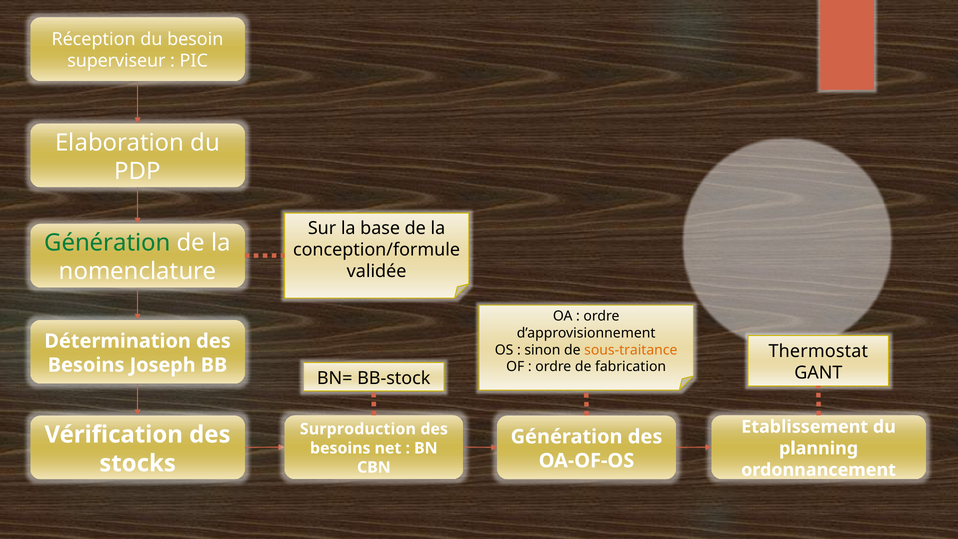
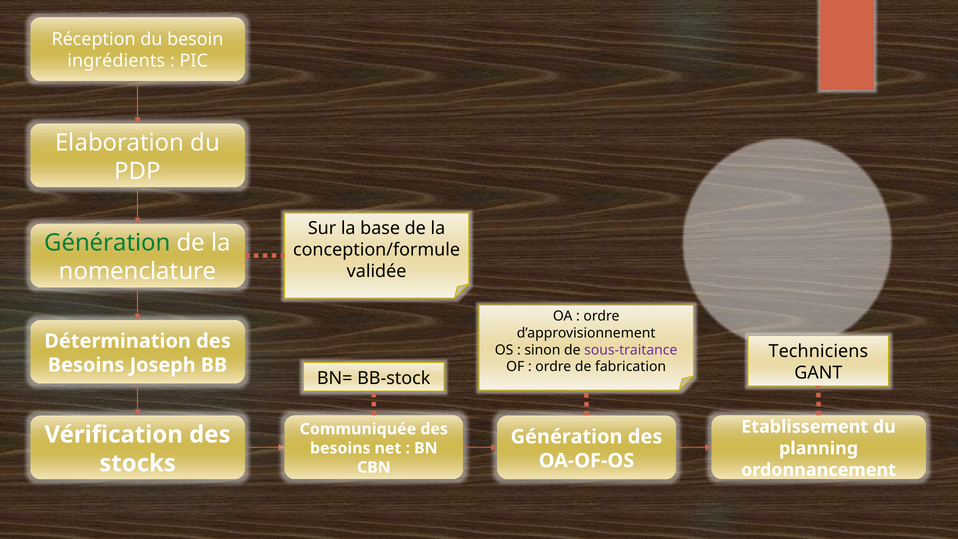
superviseur: superviseur -> ingrédients (116, 61)
sous-traitance colour: orange -> purple (631, 350)
Thermostat: Thermostat -> Techniciens (818, 351)
Surproduction: Surproduction -> Communiquée (358, 429)
